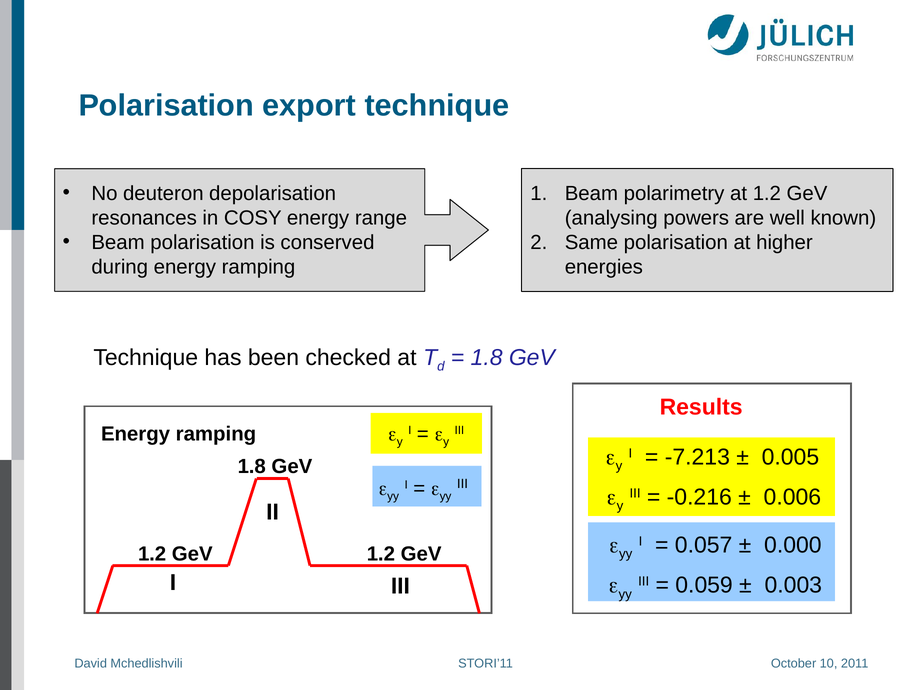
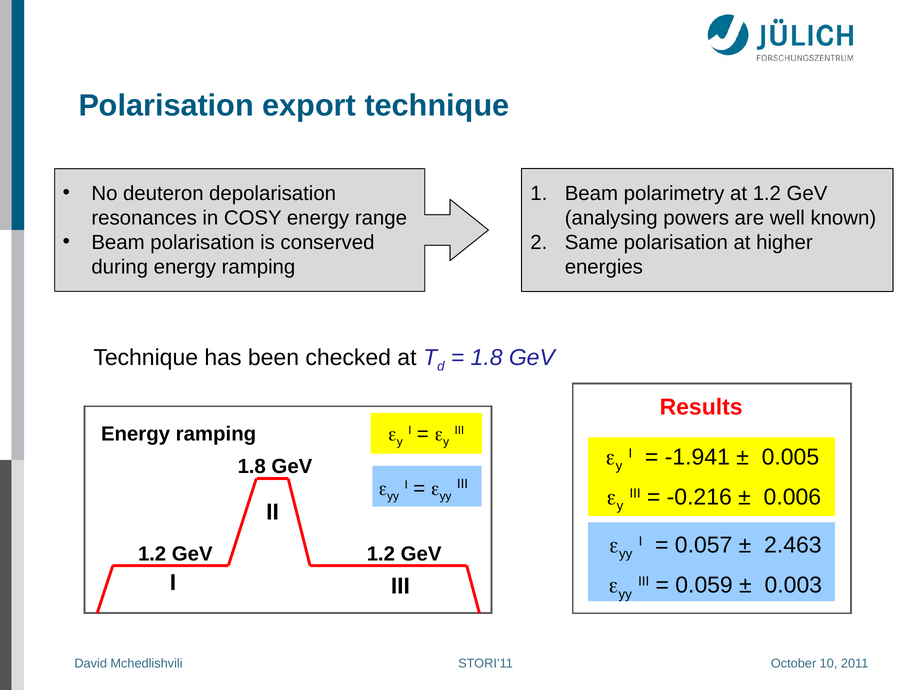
-7.213: -7.213 -> -1.941 (697, 457)
0.000: 0.000 -> 2.463 (793, 545)
